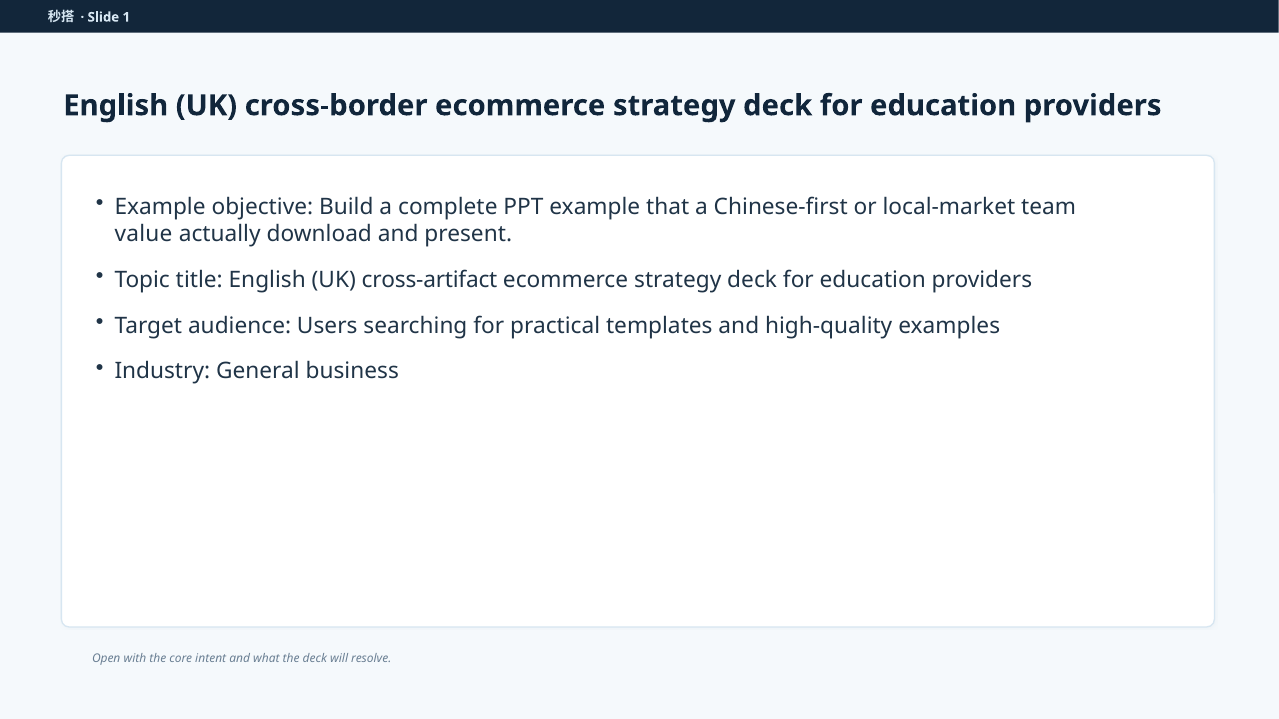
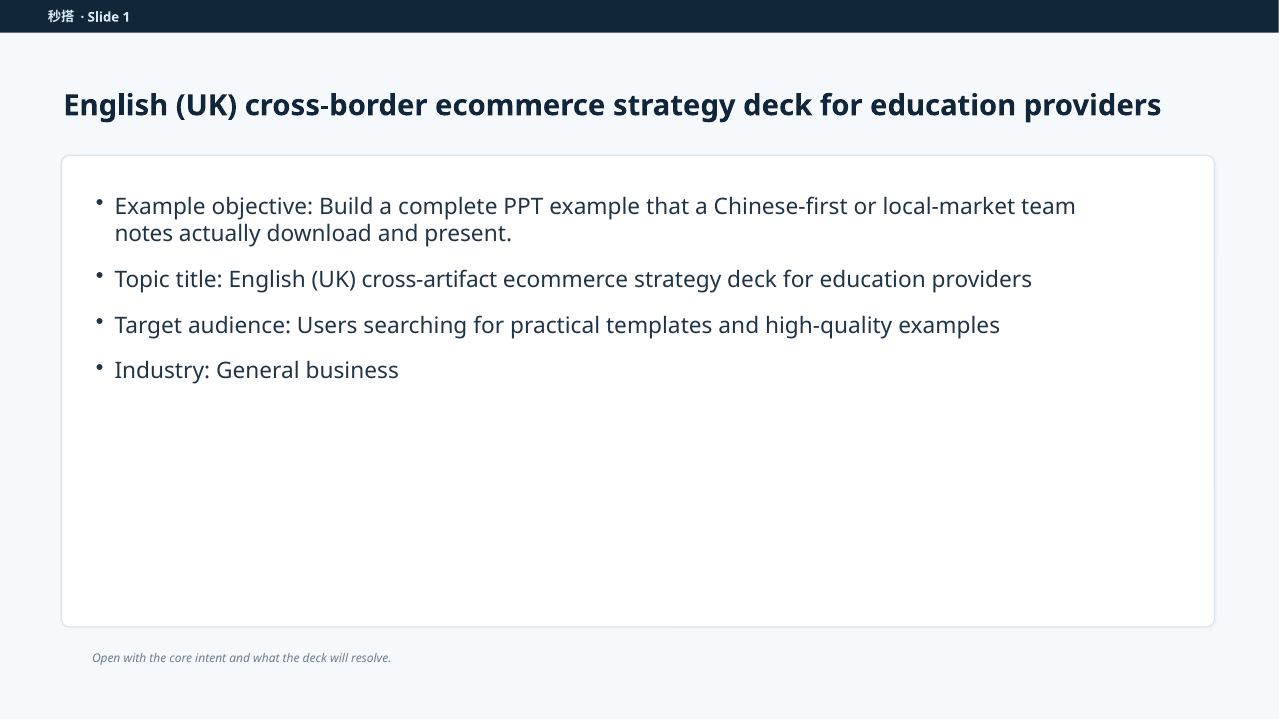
value: value -> notes (144, 234)
